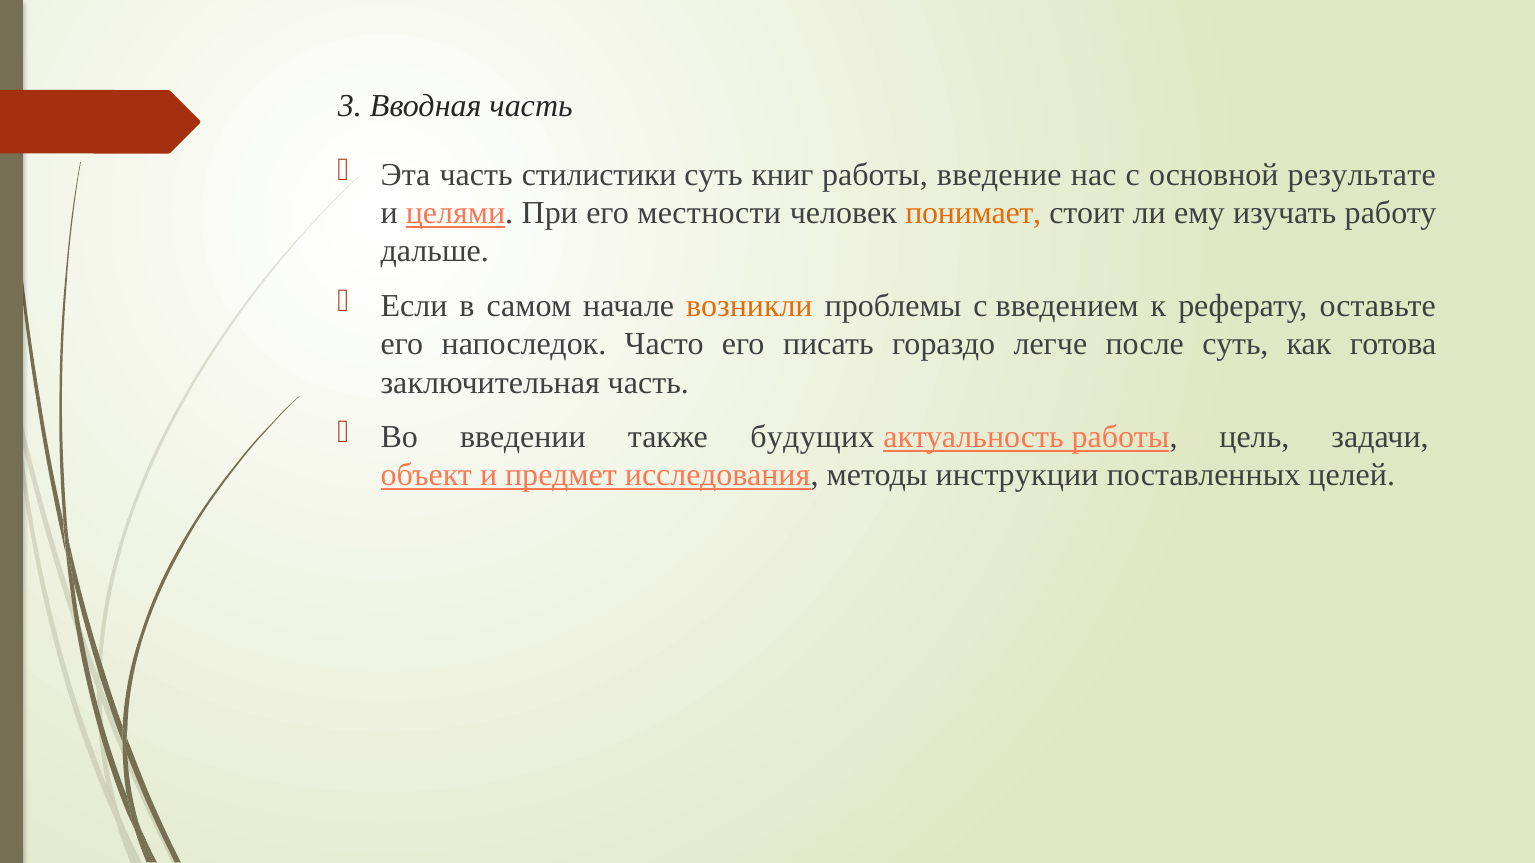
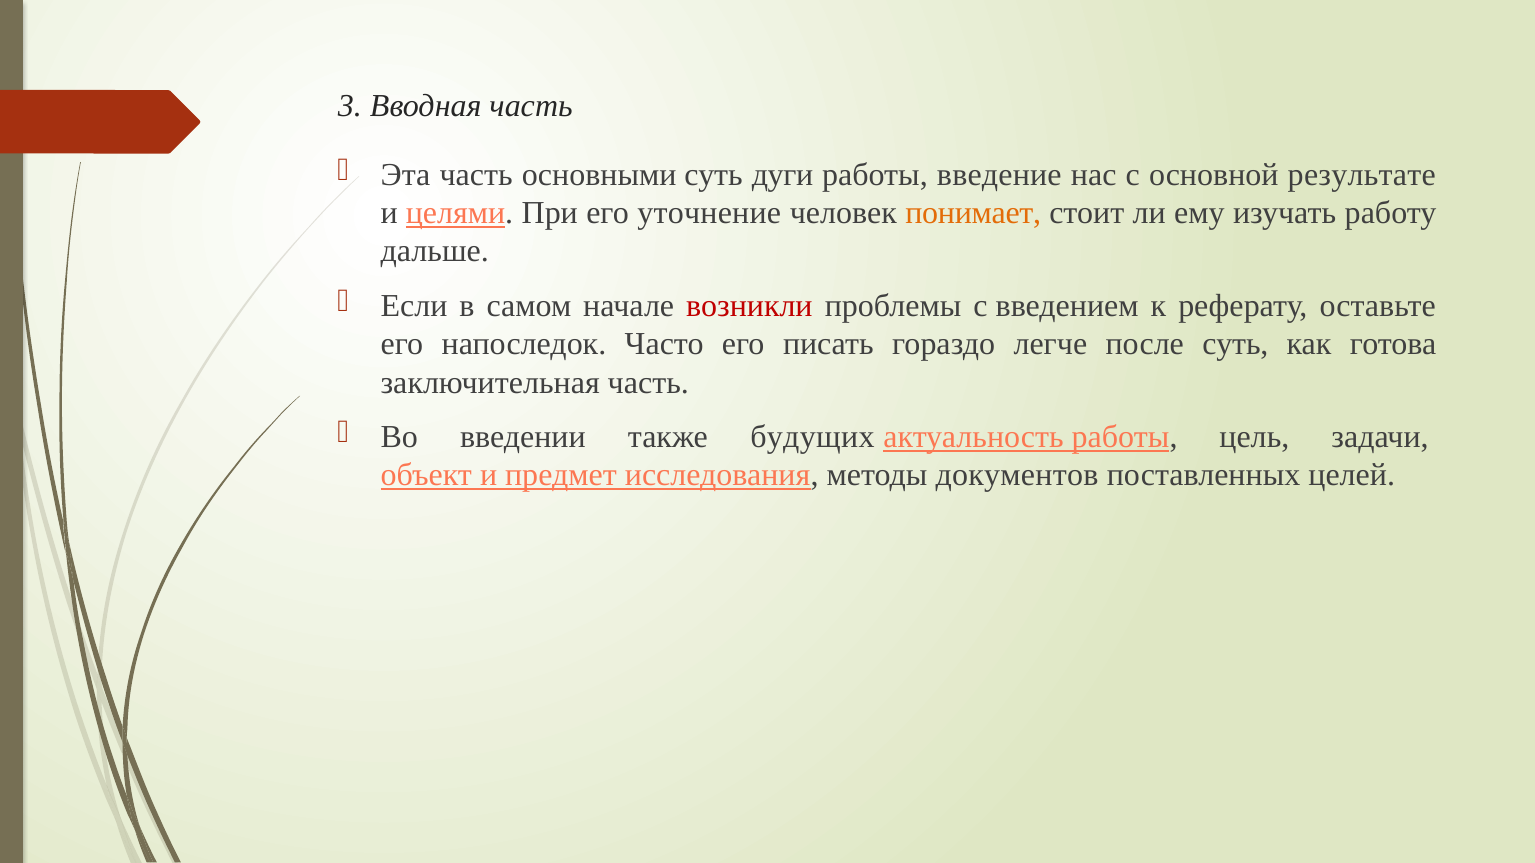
стилистики: стилистики -> основными (599, 175)
книг: книг -> дуги (783, 175)
местности: местности -> уточнение (709, 213)
возникли colour: orange -> red (749, 306)
инструкции: инструкции -> документов (1017, 475)
